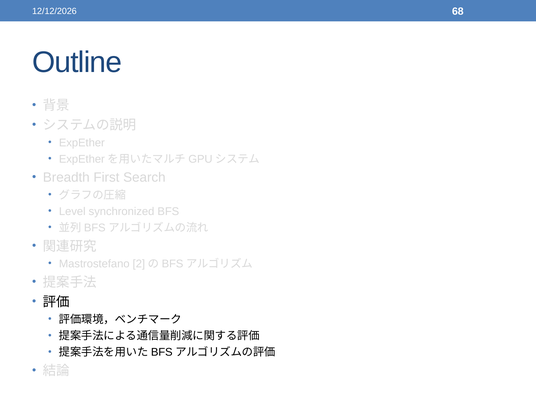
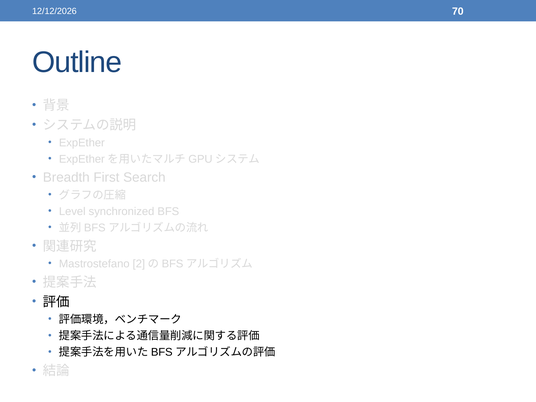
68: 68 -> 70 (458, 11)
